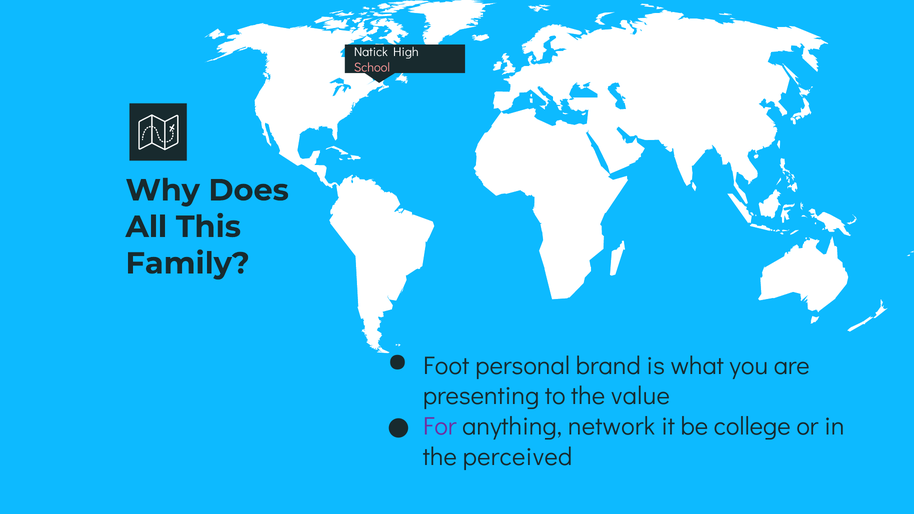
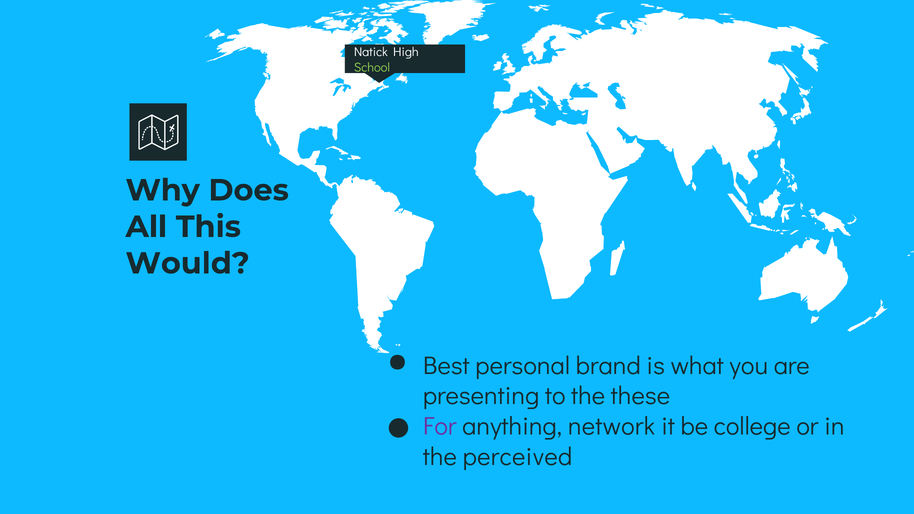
School colour: pink -> light green (372, 67)
Family: Family -> Would (188, 263)
Foot: Foot -> Best (446, 366)
value: value -> these (640, 396)
